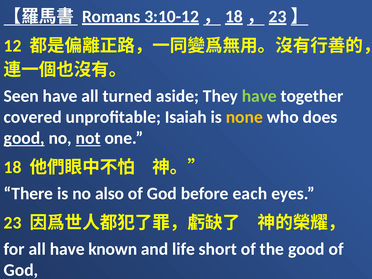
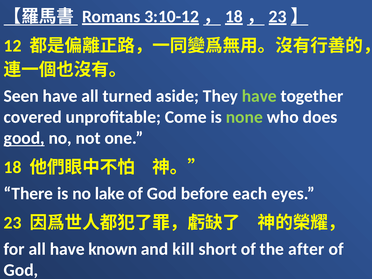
Isaiah: Isaiah -> Come (186, 117)
none colour: yellow -> light green (244, 117)
not underline: present -> none (88, 138)
also: also -> lake (110, 194)
life: life -> kill (183, 249)
the good: good -> after (306, 249)
